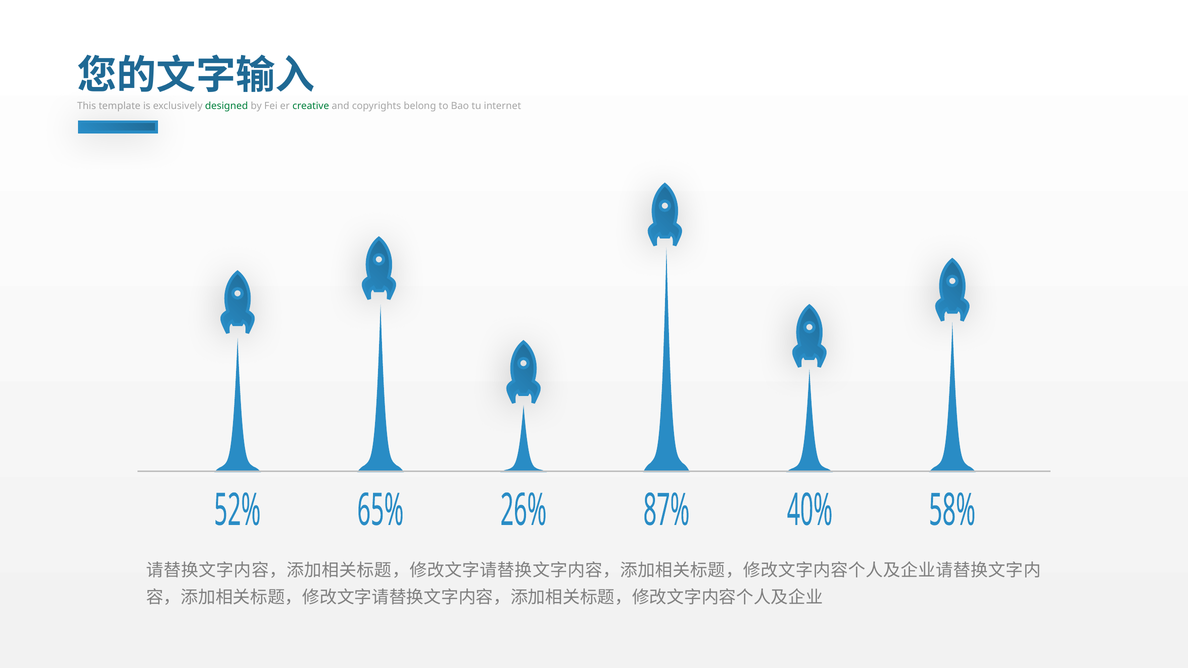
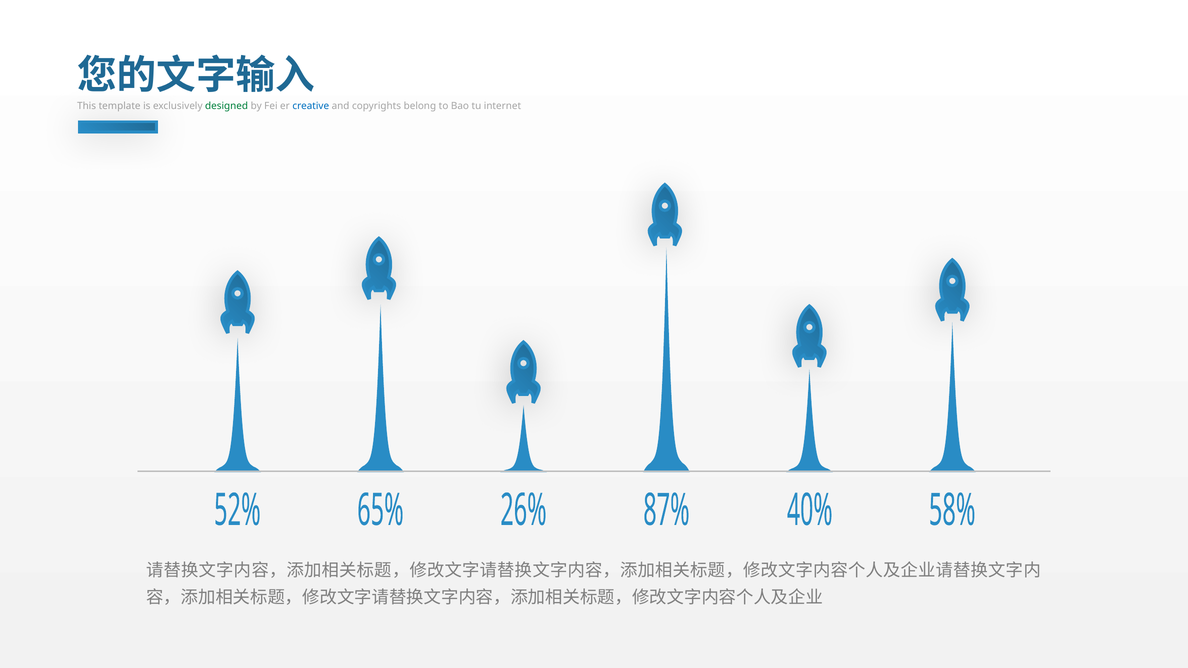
creative colour: green -> blue (311, 106)
